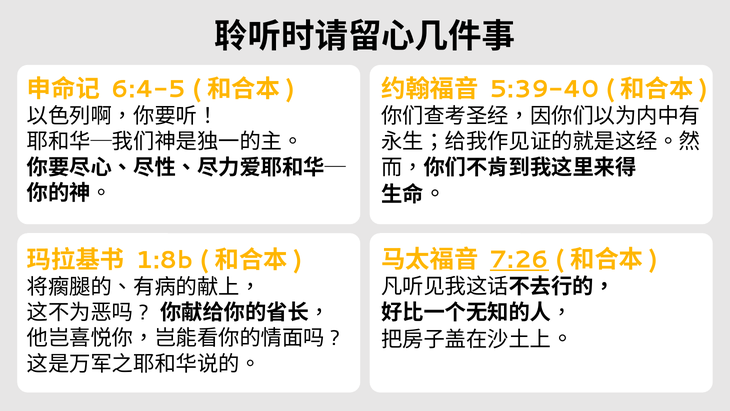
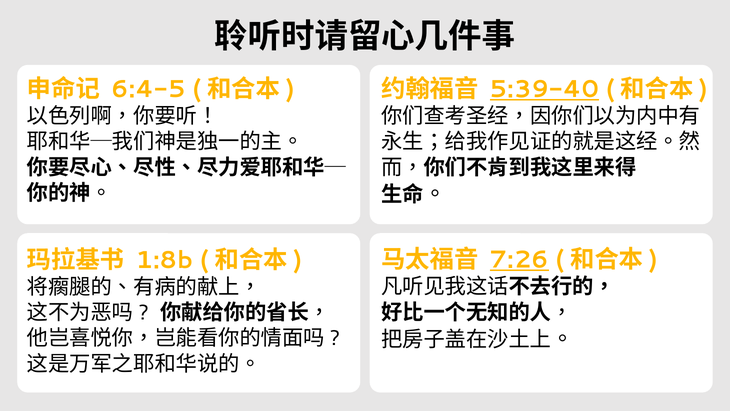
5:39-40 underline: none -> present (544, 89)
